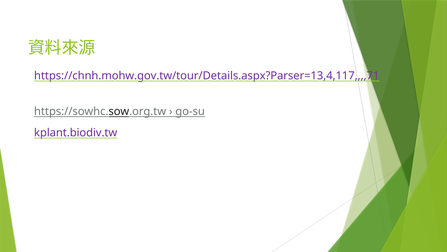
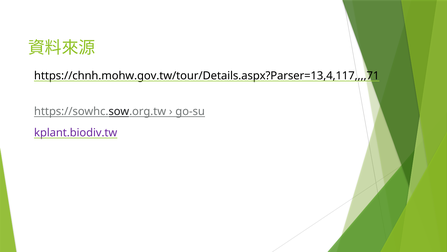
https://chnh.mohw.gov.tw/tour/Details.aspx?Parser=13,4,117,,,,71 colour: purple -> black (207, 76)
